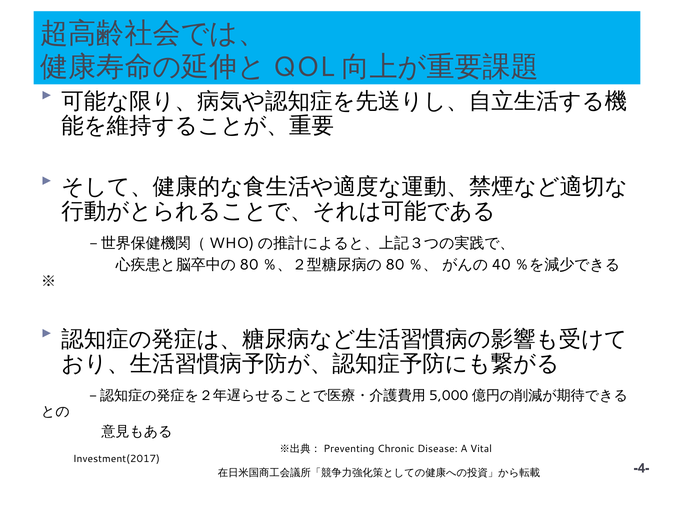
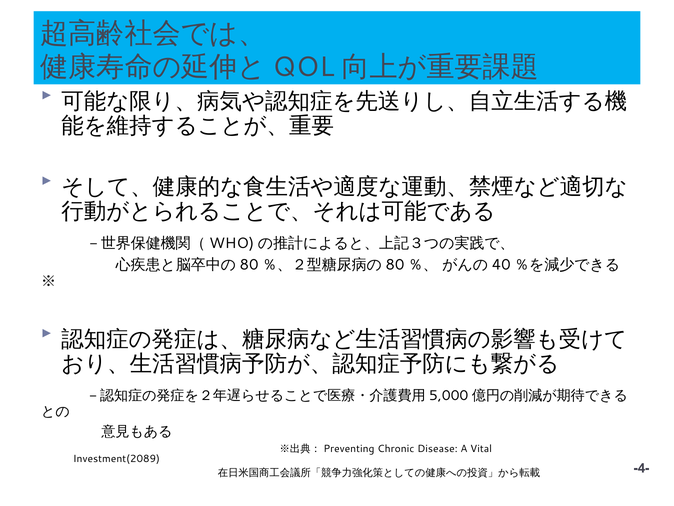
Investment(2017: Investment(2017 -> Investment(2089 (116, 458)
